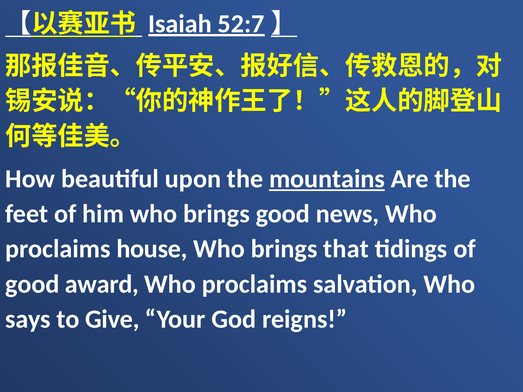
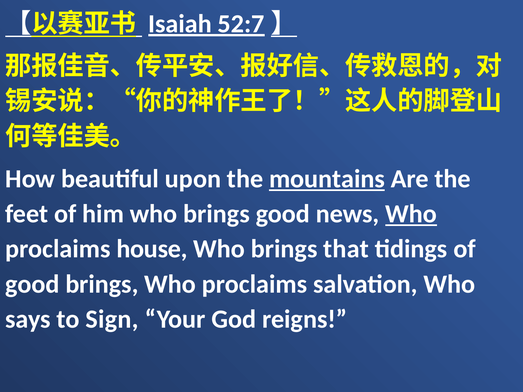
Who underline: none -> present (411, 214)
good award: award -> brings (102, 284)
Give: Give -> Sign (112, 319)
